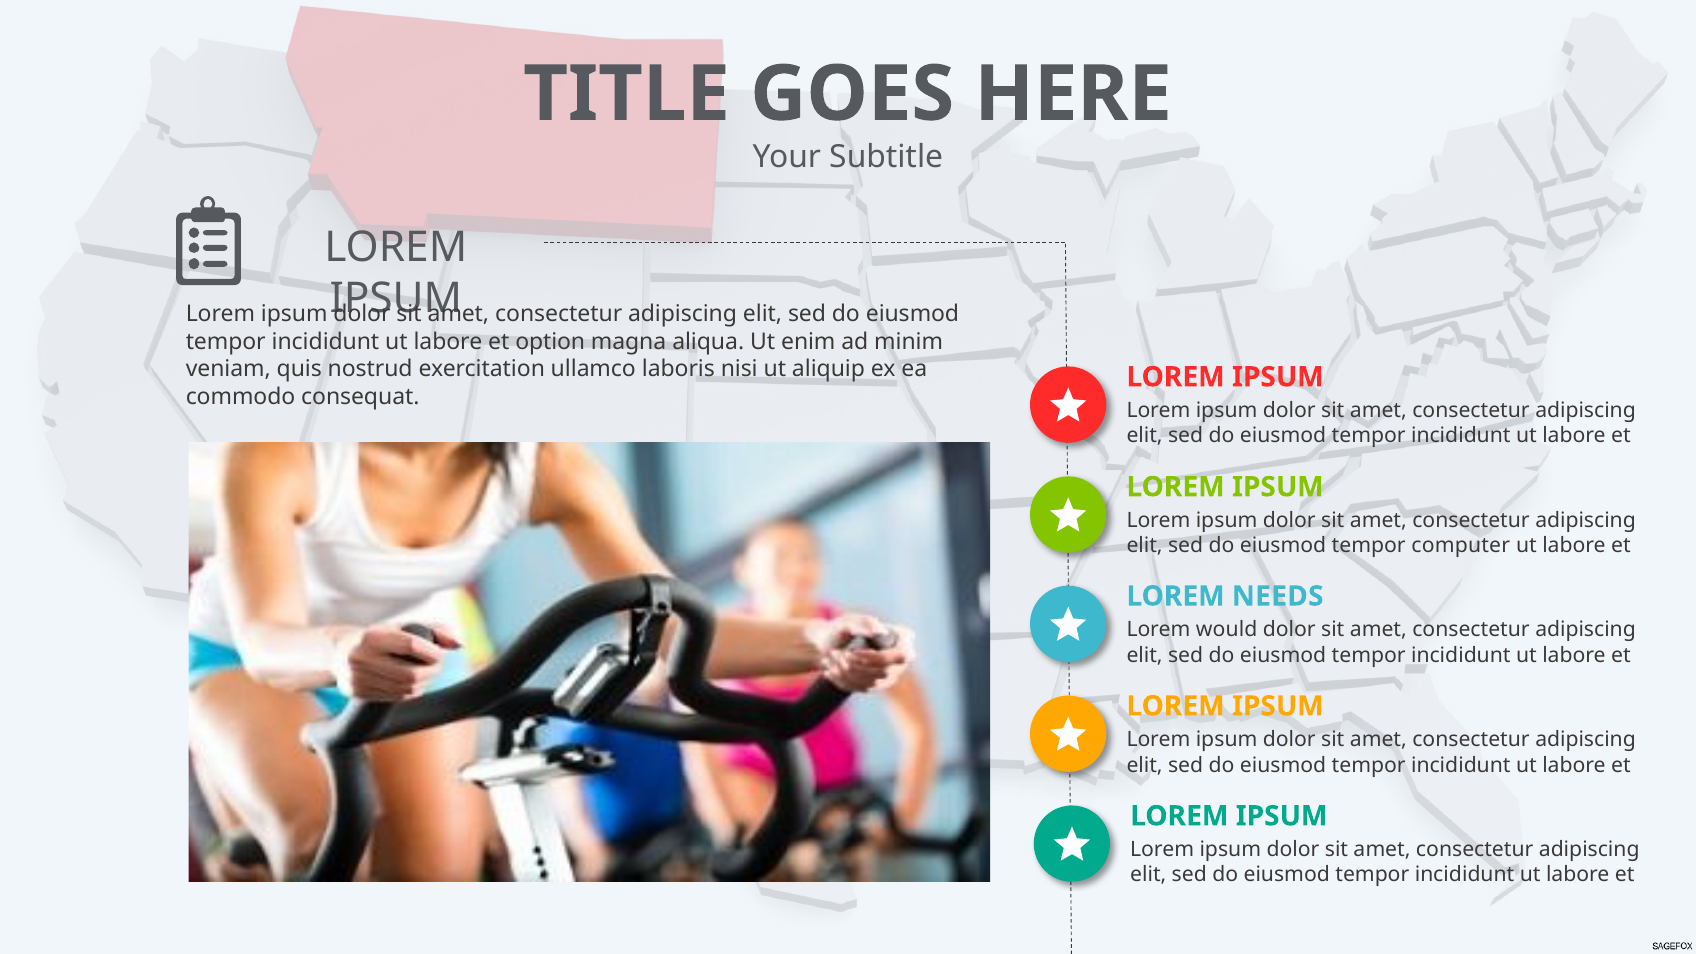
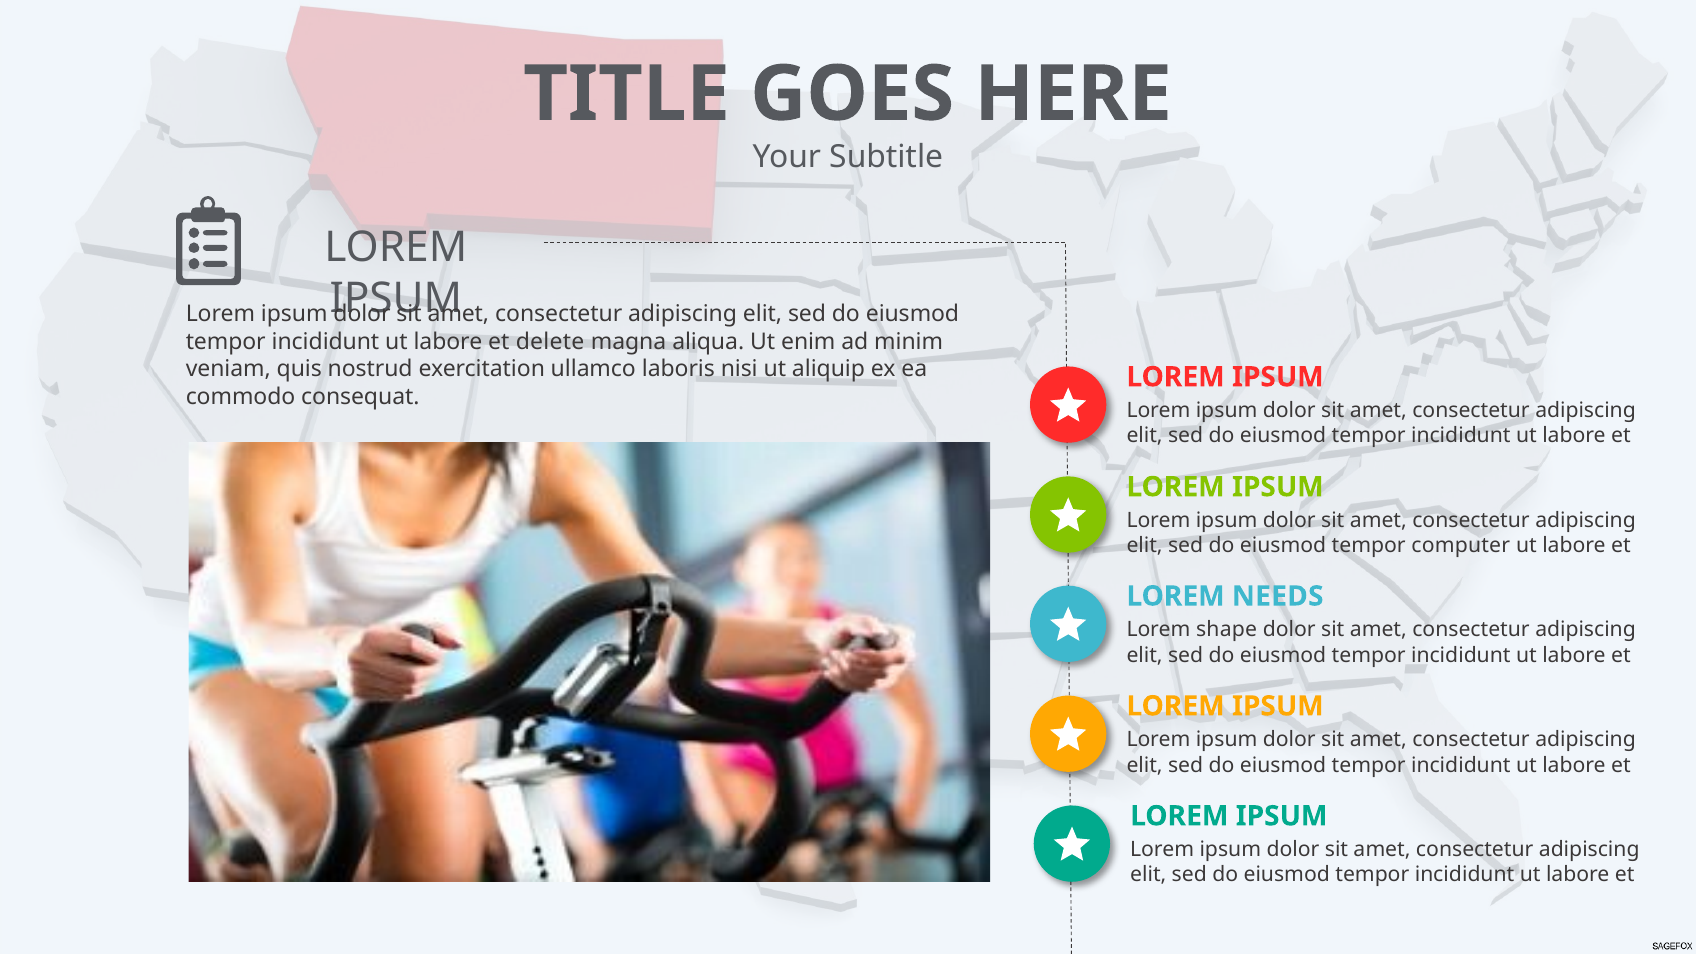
option: option -> delete (550, 342)
would: would -> shape (1227, 630)
